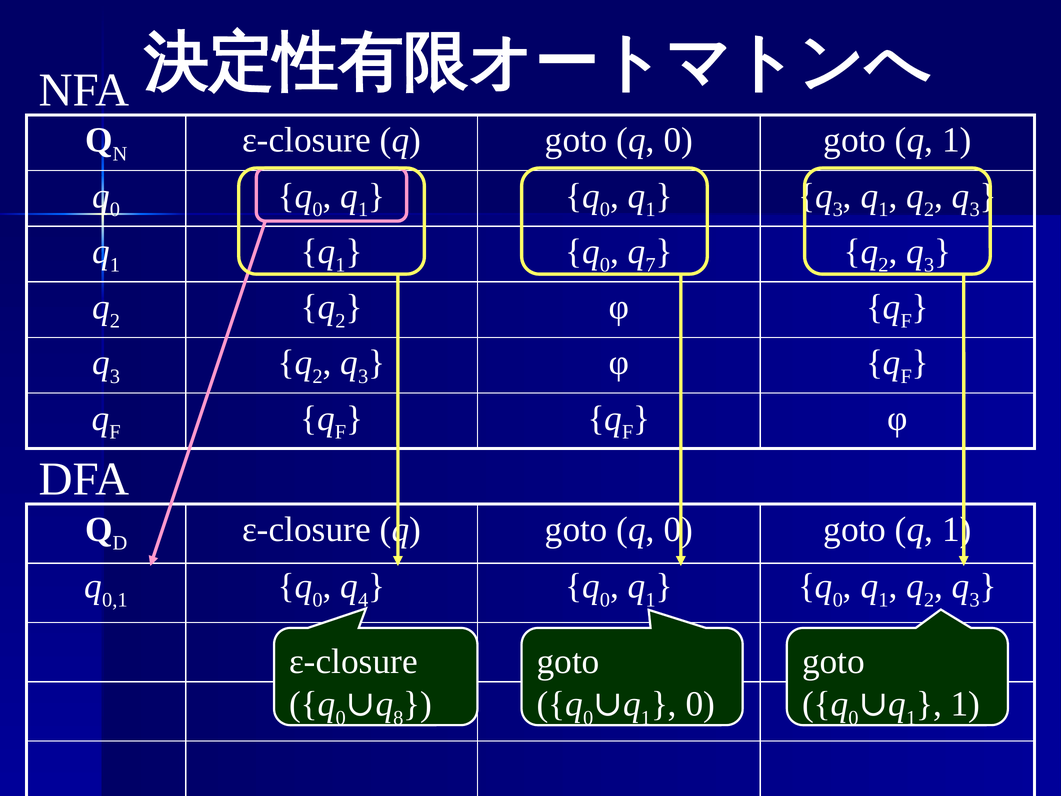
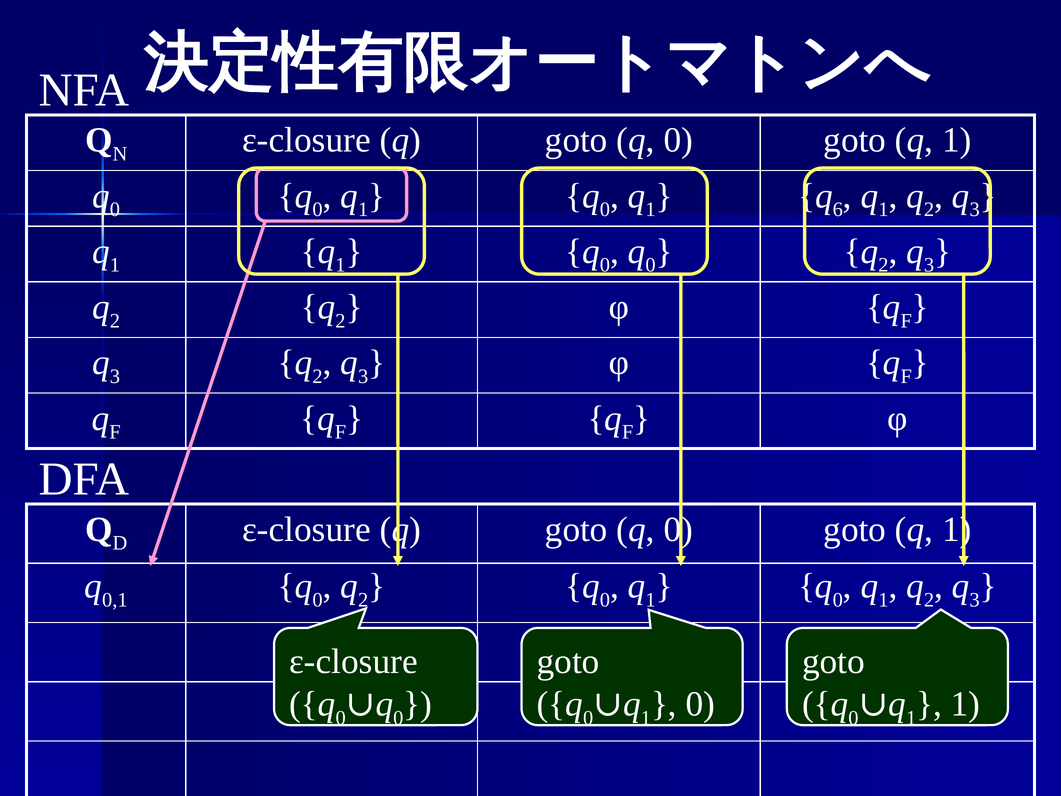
3: 3 -> 6 (838, 210)
7: 7 -> 0 (651, 265)
4: 4 -> 2 (363, 600)
8: 8 -> 0 (398, 718)
